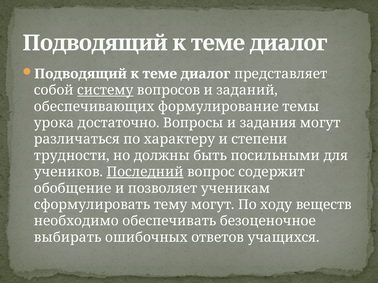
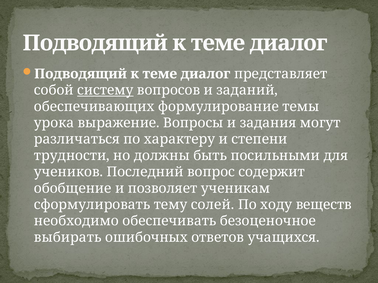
достаточно: достаточно -> выражение (119, 123)
Последний underline: present -> none (145, 172)
тему могут: могут -> солей (213, 205)
